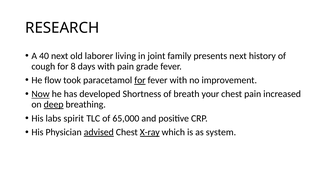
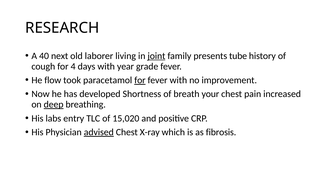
joint underline: none -> present (156, 56)
presents next: next -> tube (238, 56)
8: 8 -> 4 (73, 66)
with pain: pain -> year (125, 66)
Now underline: present -> none (41, 94)
spirit: spirit -> entry (74, 118)
65,000: 65,000 -> 15,020 (126, 118)
X-ray underline: present -> none (150, 132)
system: system -> fibrosis (221, 132)
